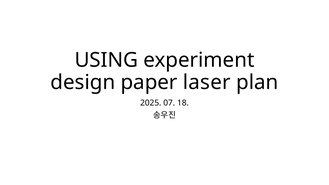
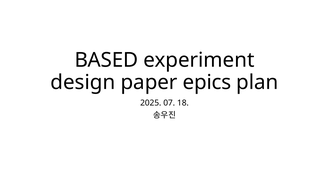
USING: USING -> BASED (106, 60)
laser: laser -> epics (207, 82)
